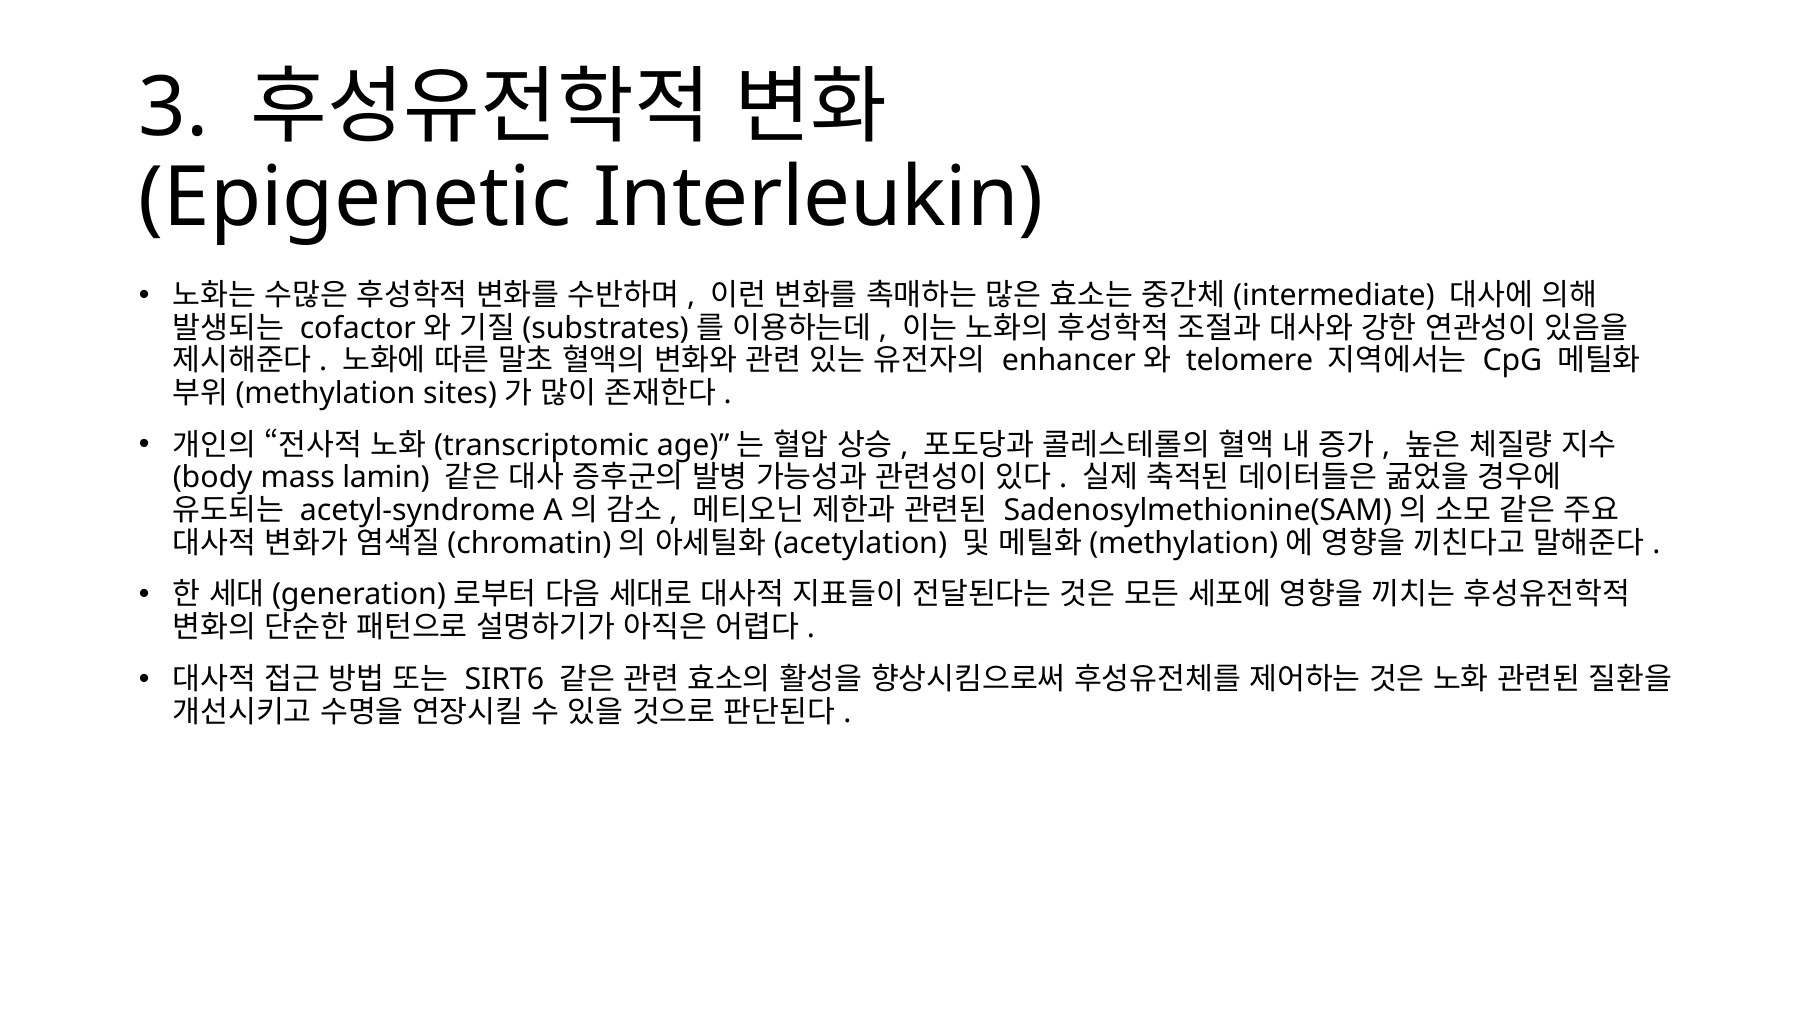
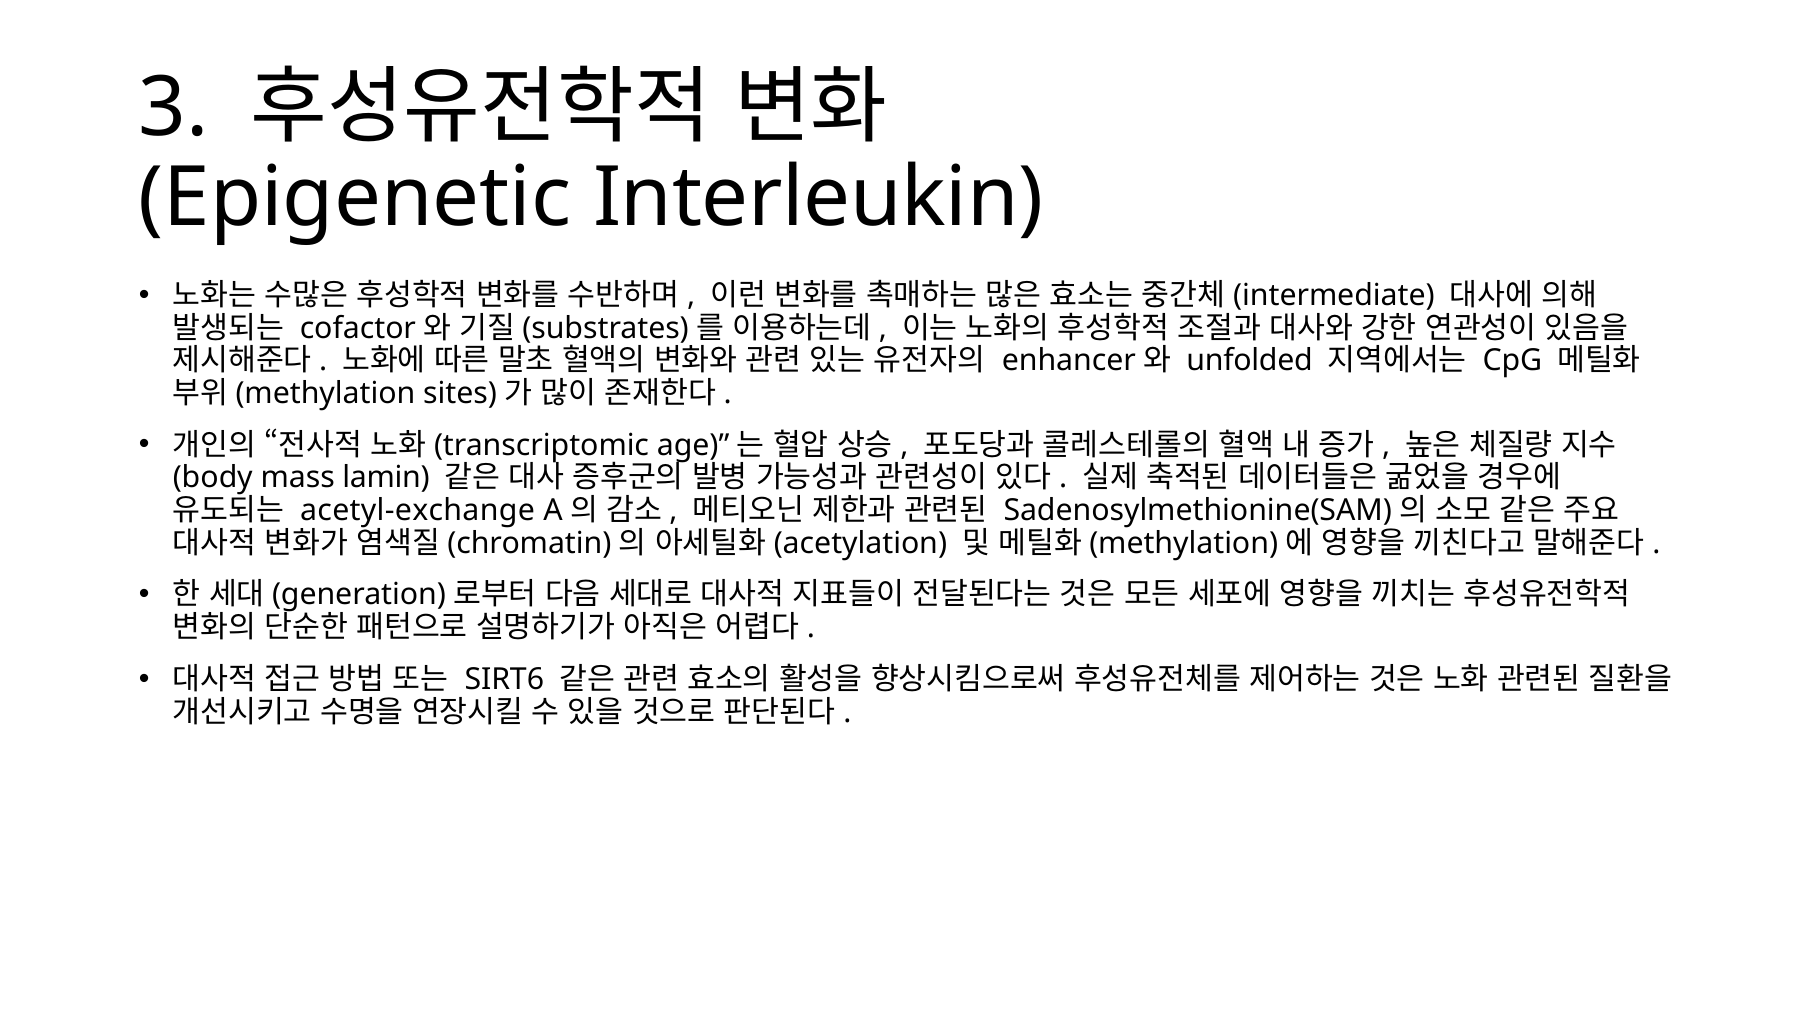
telomere: telomere -> unfolded (1250, 361)
acetyl-syndrome: acetyl-syndrome -> acetyl-exchange (418, 511)
